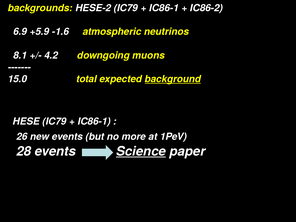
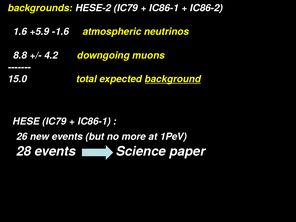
6.9: 6.9 -> 1.6 (20, 32)
8.1: 8.1 -> 8.8 (20, 55)
Science underline: present -> none (141, 151)
